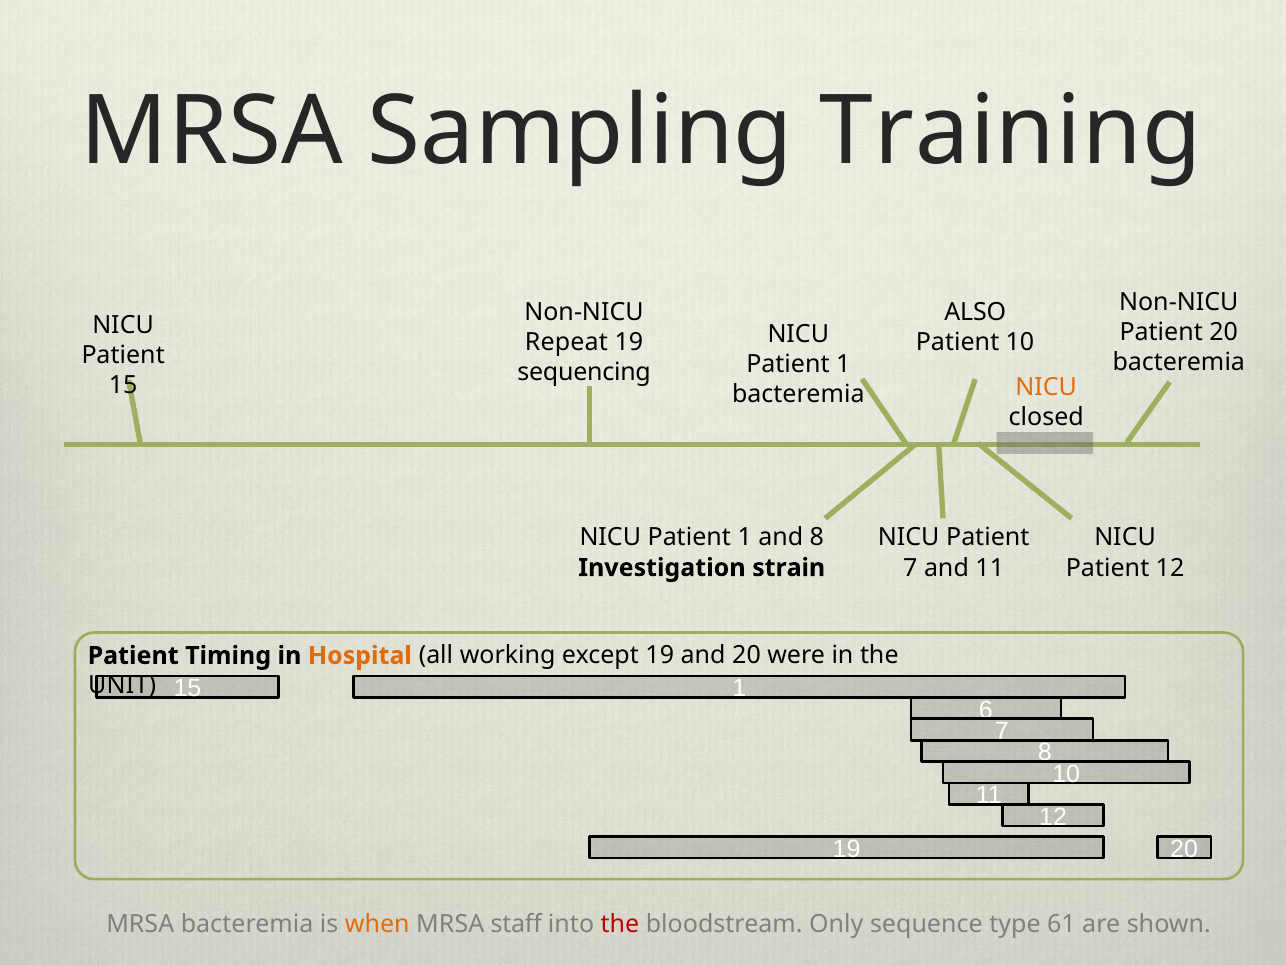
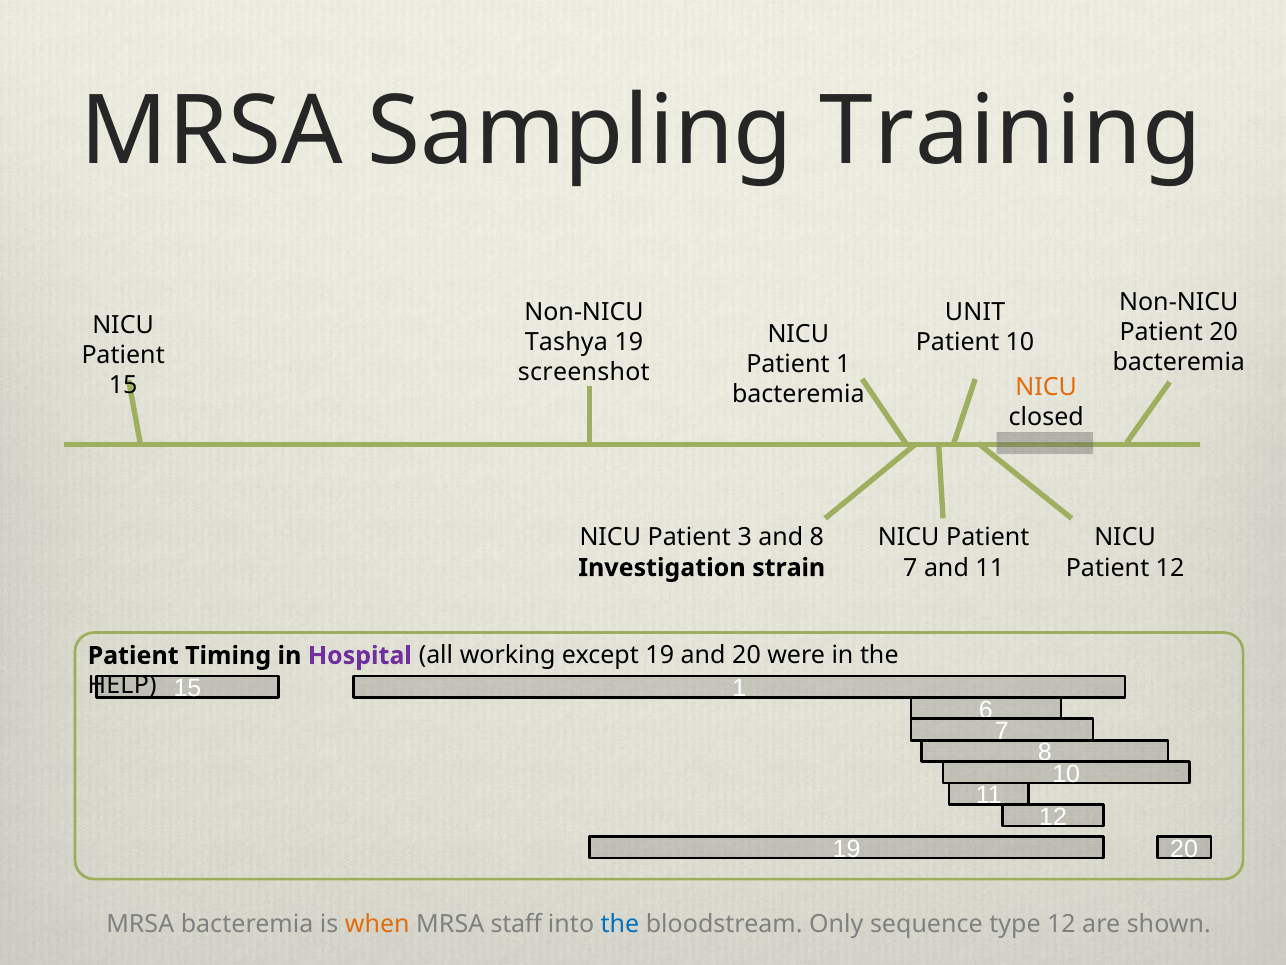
ALSO: ALSO -> UNIT (975, 312)
Repeat: Repeat -> Tashya (566, 342)
sequencing: sequencing -> screenshot (584, 372)
1: 1 -> 3 (745, 537)
Hospital colour: orange -> purple (360, 655)
UNIT: UNIT -> HELP (122, 685)
the colour: red -> blue (620, 923)
type 61: 61 -> 12 (1061, 923)
